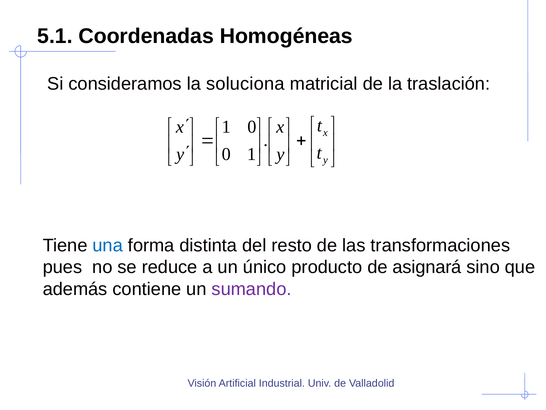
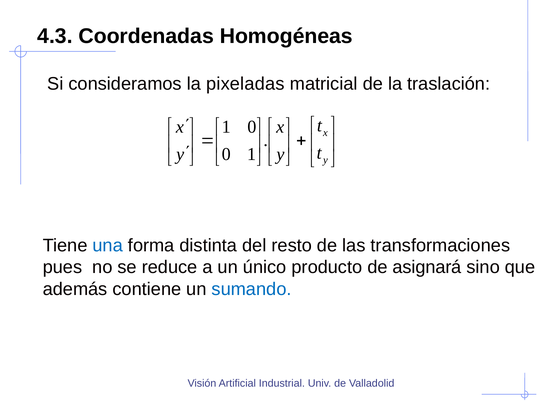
5.1: 5.1 -> 4.3 (55, 36)
soluciona: soluciona -> pixeladas (245, 84)
sumando colour: purple -> blue (252, 289)
